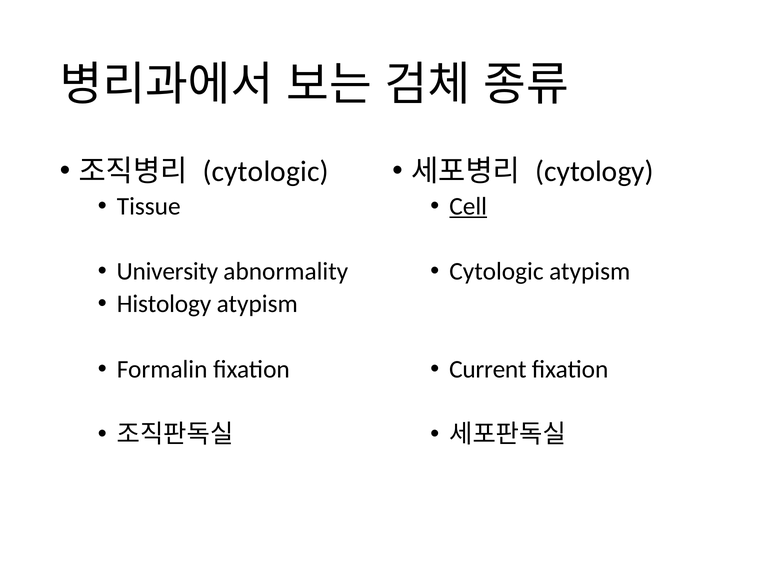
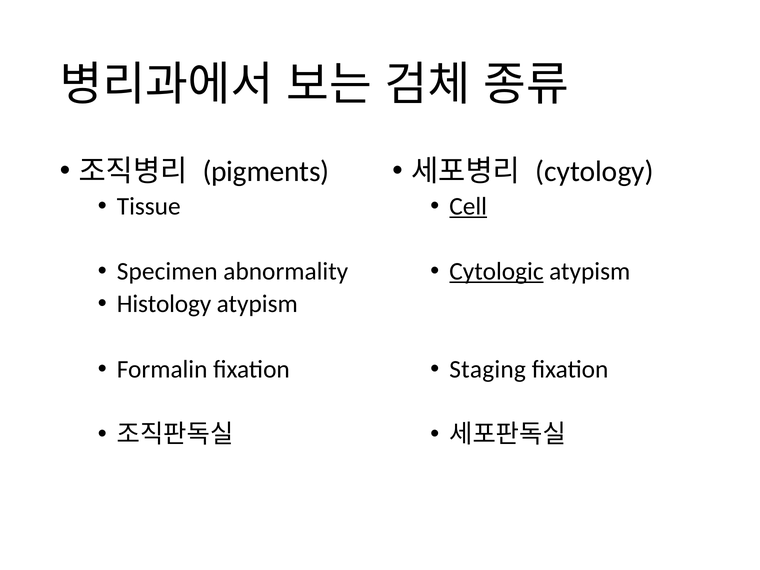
cytologic: cytologic -> pigments (266, 171)
University: University -> Specimen (167, 271)
Cytologic underline: none -> present (496, 271)
Current: Current -> Staging (488, 369)
